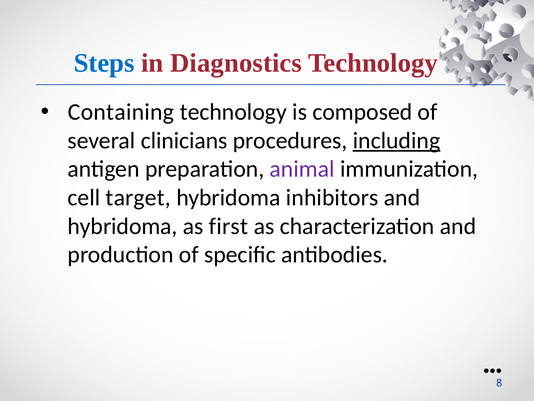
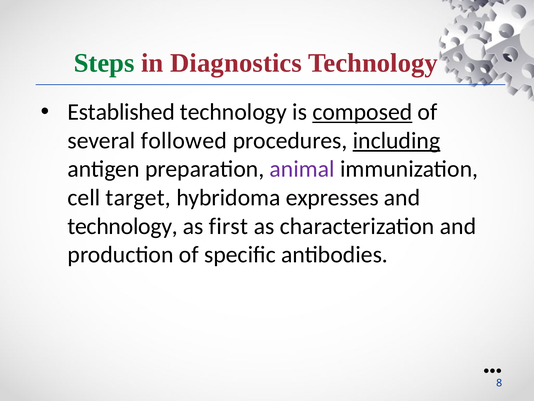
Steps colour: blue -> green (104, 63)
Containing: Containing -> Established (121, 112)
composed underline: none -> present (362, 112)
clinicians: clinicians -> followed (184, 140)
inhibitors: inhibitors -> expresses (332, 197)
hybridoma: hybridoma -> technology (123, 226)
